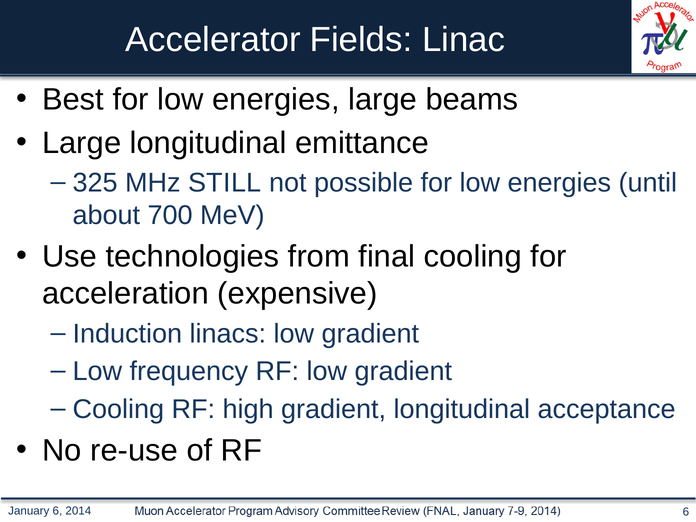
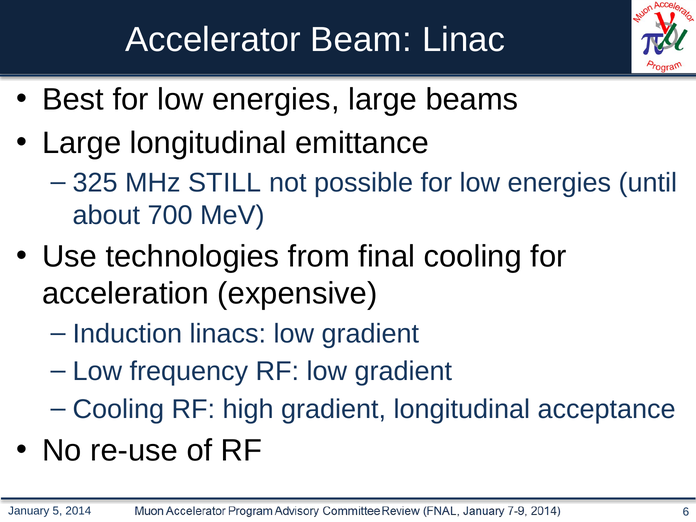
Fields: Fields -> Beam (361, 40)
January 6: 6 -> 5 (57, 511)
